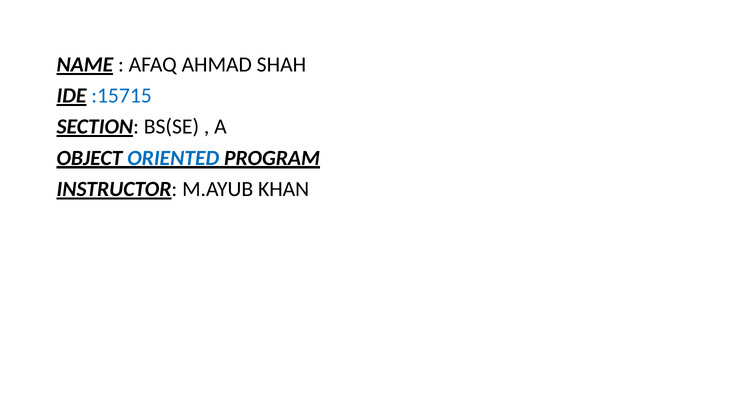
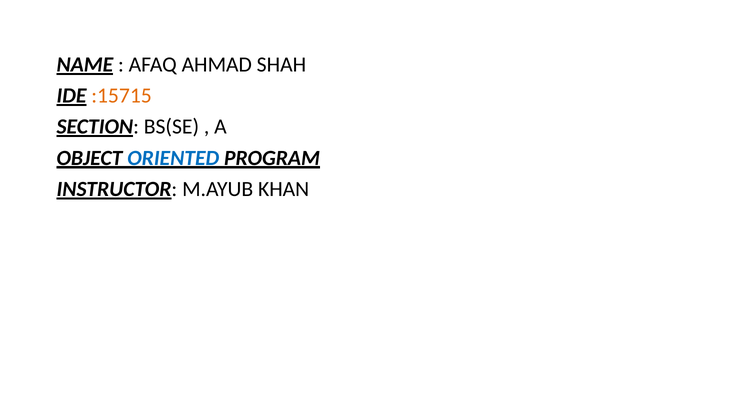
:15715 colour: blue -> orange (122, 96)
